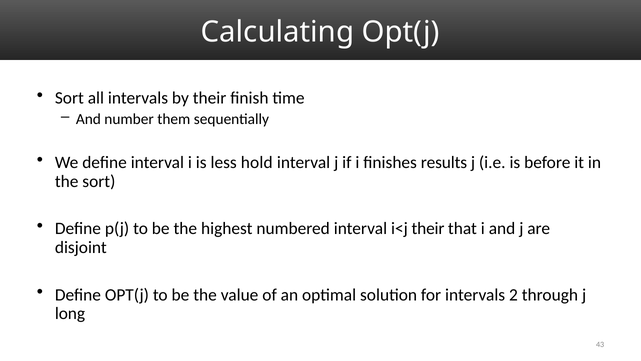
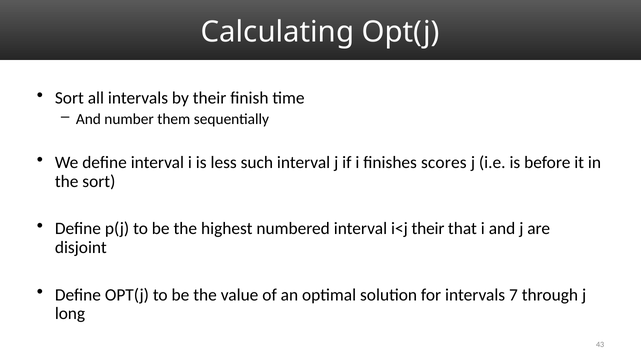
hold: hold -> such (257, 162)
results: results -> scores (444, 162)
2: 2 -> 7 (513, 294)
